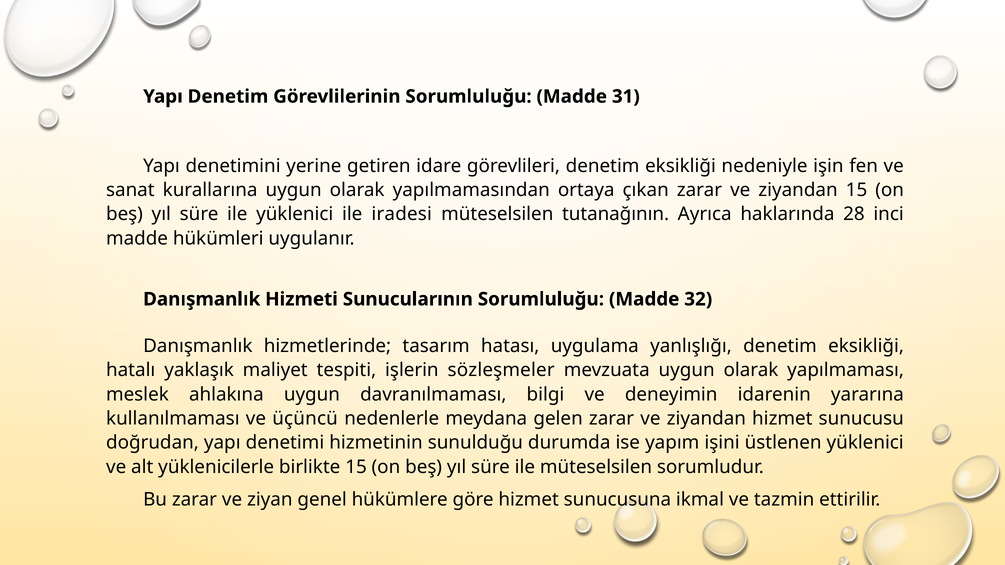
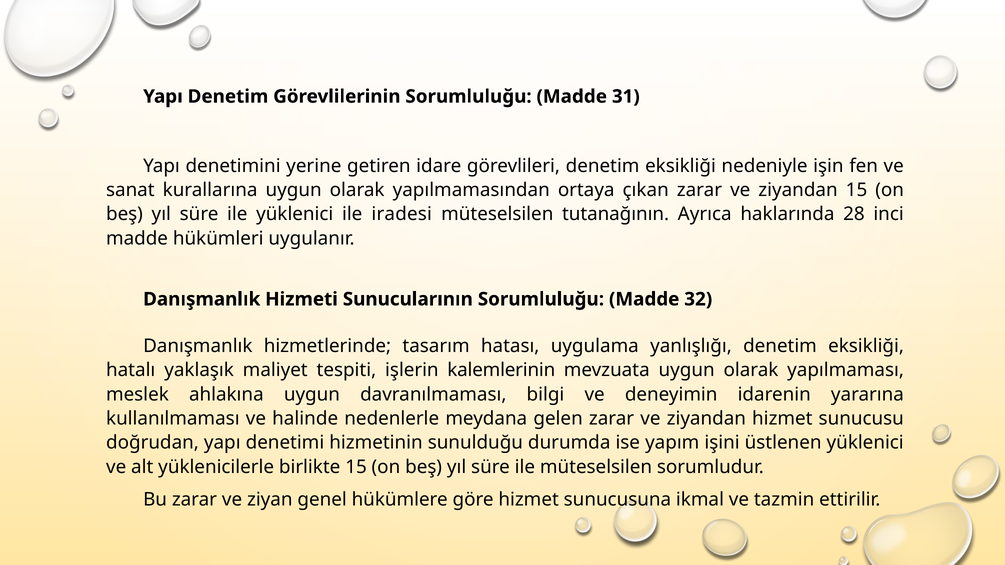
sözleşmeler: sözleşmeler -> kalemlerinin (501, 370)
üçüncü: üçüncü -> halinde (305, 419)
